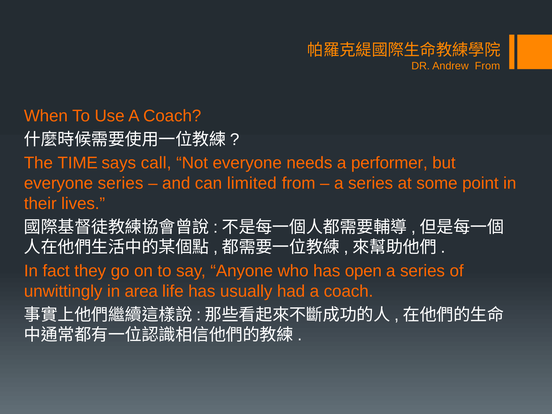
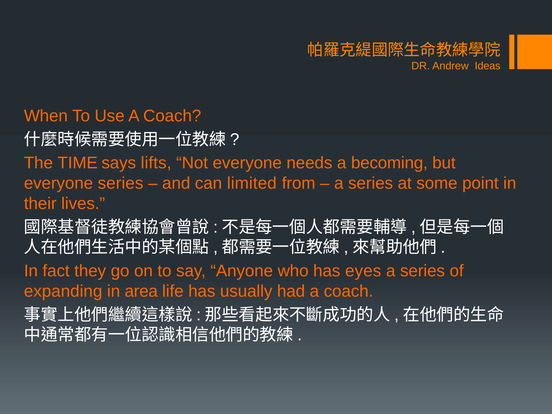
Andrew From: From -> Ideas (488, 66)
call: call -> lifts (156, 163)
performer: performer -> becoming (389, 163)
open: open -> eyes (363, 271)
unwittingly: unwittingly -> expanding (63, 291)
